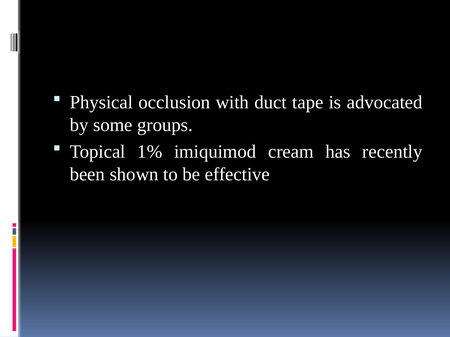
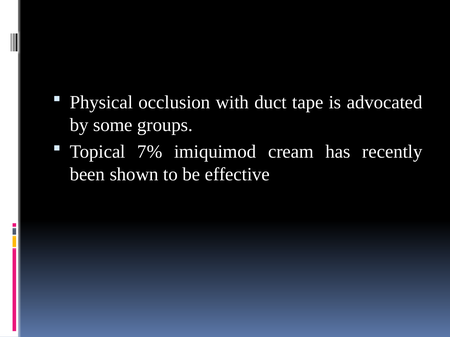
1%: 1% -> 7% (150, 152)
